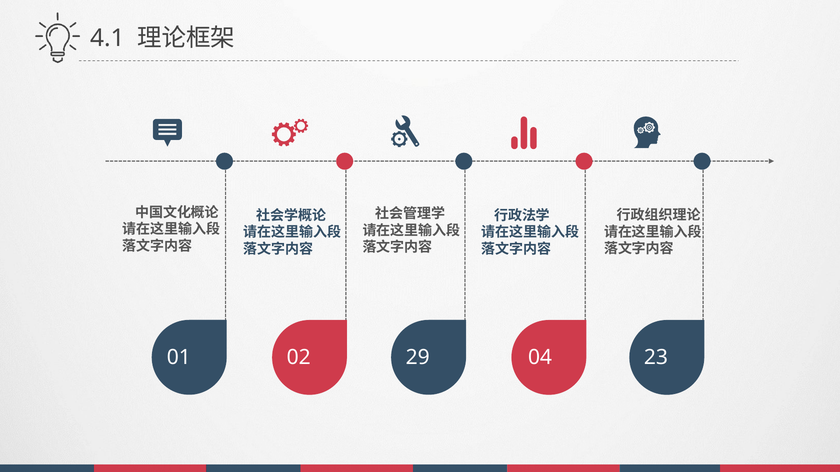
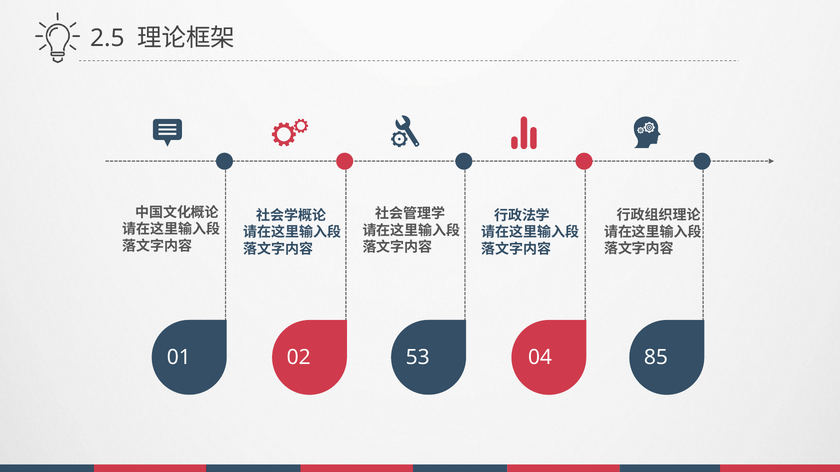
4.1: 4.1 -> 2.5 (108, 38)
29: 29 -> 53 (418, 358)
23: 23 -> 85 (656, 358)
